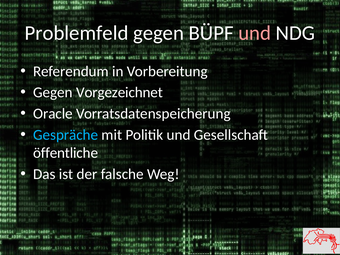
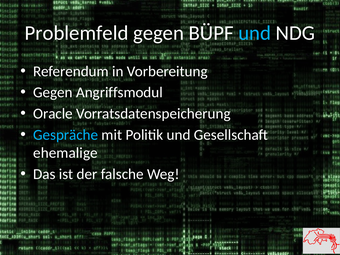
und colour: pink -> light blue (255, 33)
Vorgezeichnet: Vorgezeichnet -> Angriffsmodul (119, 92)
öffentliche: öffentliche -> ehemalige (65, 153)
